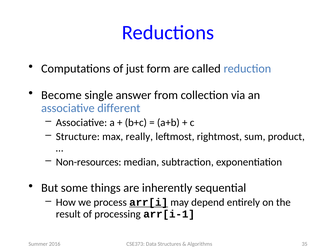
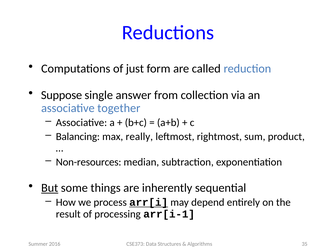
Become: Become -> Suppose (62, 95)
different: different -> together (119, 108)
Structure: Structure -> Balancing (78, 137)
But underline: none -> present (50, 188)
